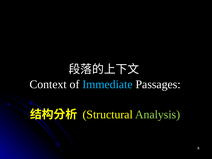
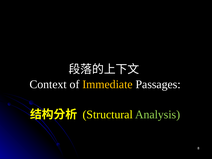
Immediate colour: light blue -> yellow (108, 84)
